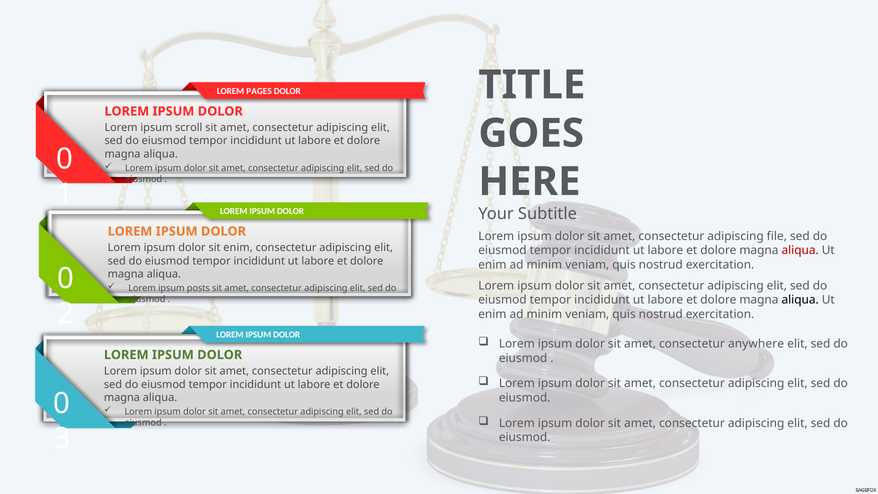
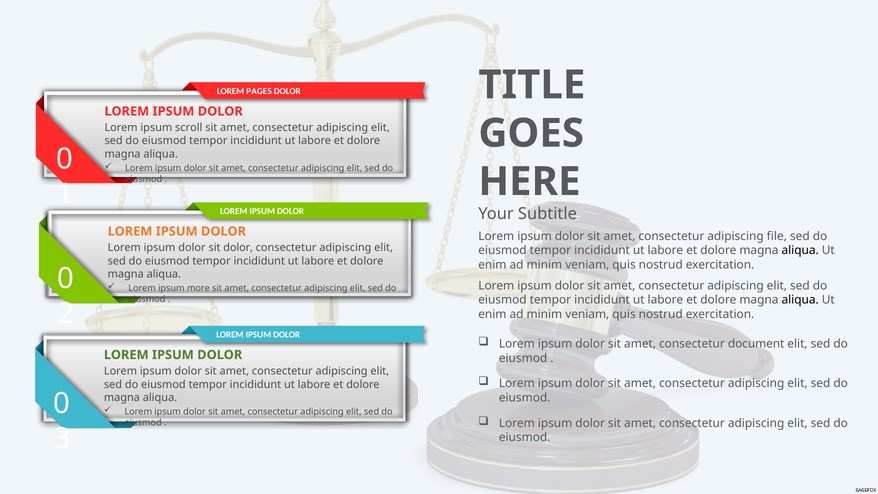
sit enim: enim -> dolor (238, 248)
aliqua colour: red -> black (800, 250)
posts: posts -> more (198, 288)
anywhere: anywhere -> document (756, 344)
